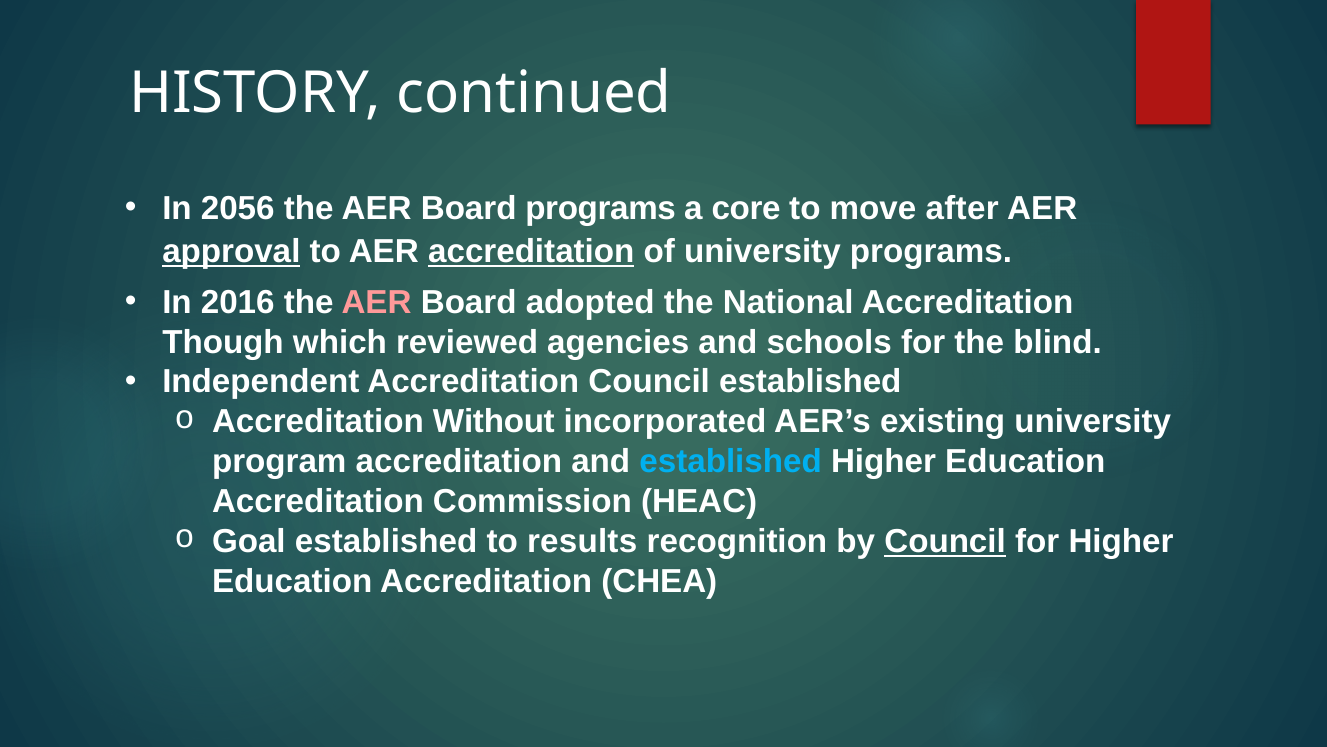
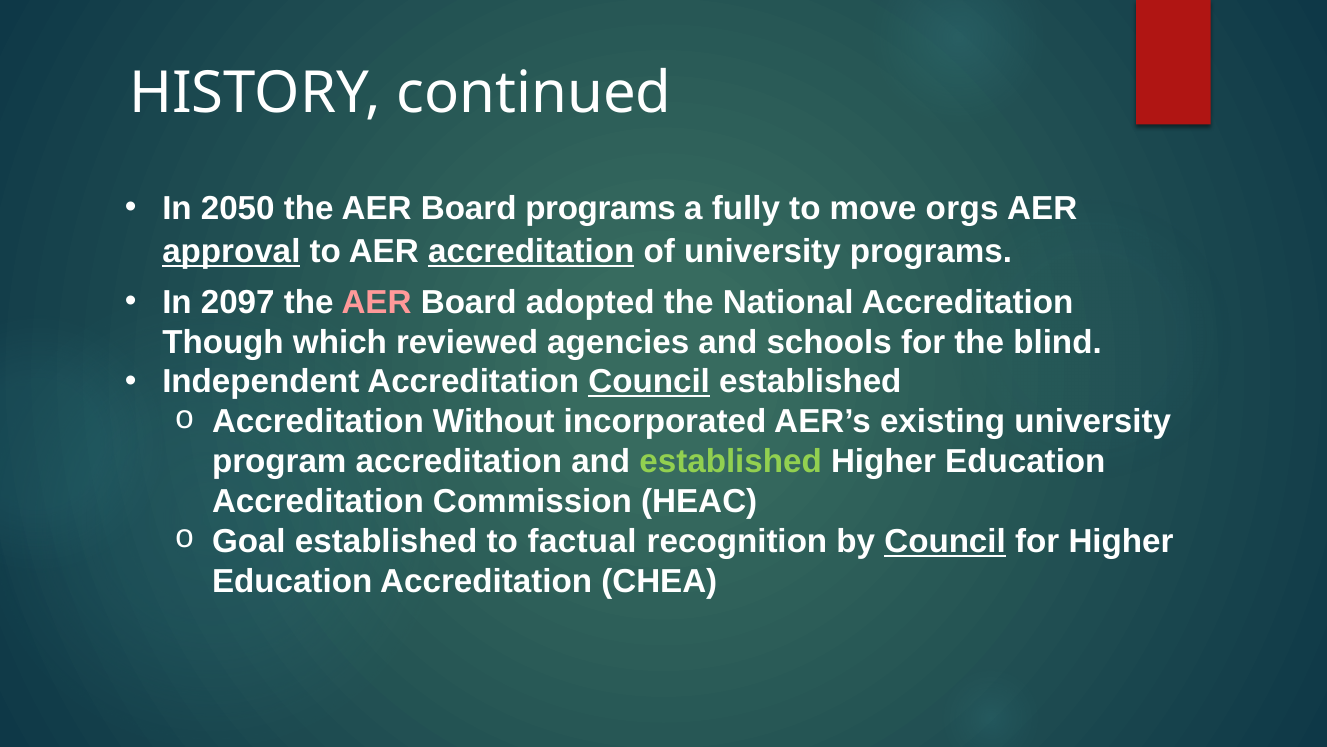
2056: 2056 -> 2050 (238, 209)
core: core -> fully (746, 209)
after: after -> orgs (962, 209)
2016: 2016 -> 2097 (238, 302)
Council underline: none -> present (649, 382)
established colour: light blue -> light green (731, 461)
results: results -> factual (582, 541)
